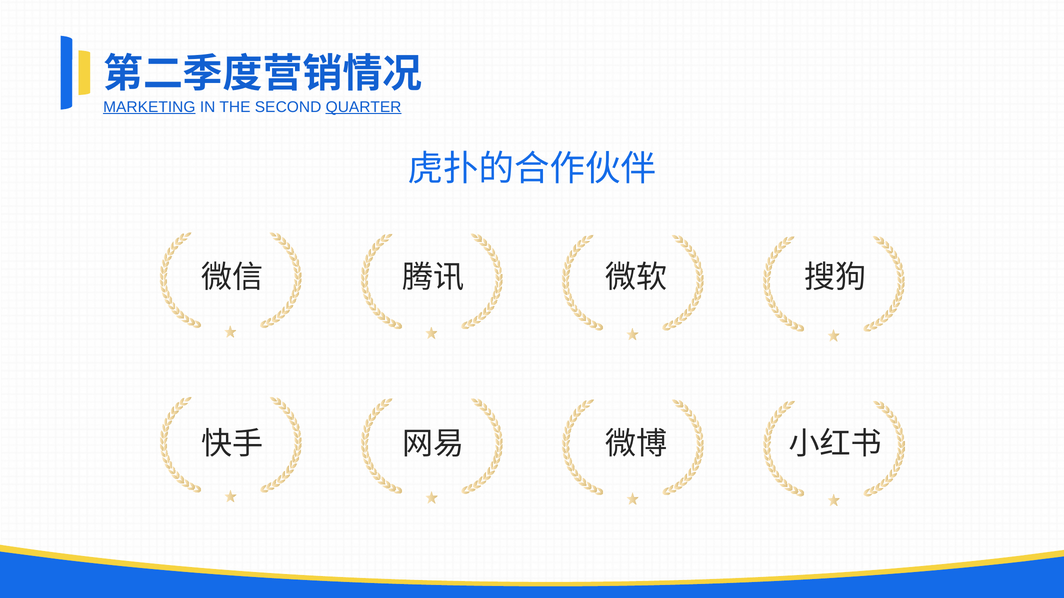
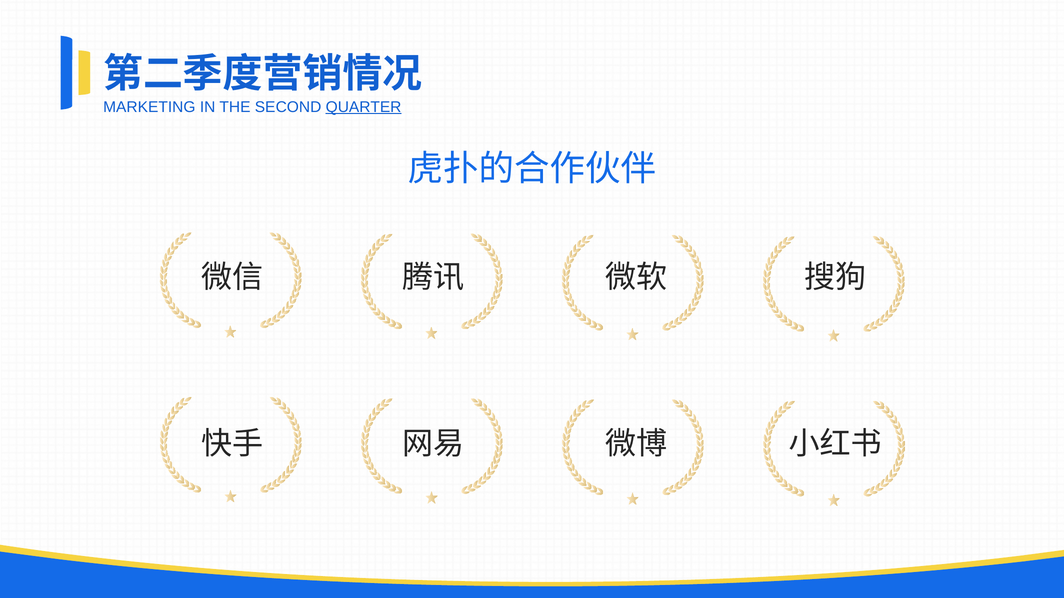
MARKETING underline: present -> none (149, 107)
